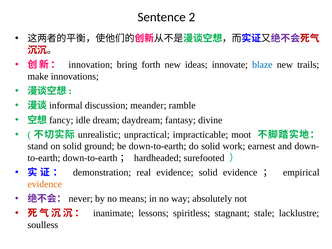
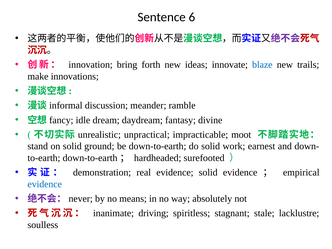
2: 2 -> 6 (192, 17)
evidence colour: orange -> blue (45, 184)
lessons: lessons -> driving (154, 213)
